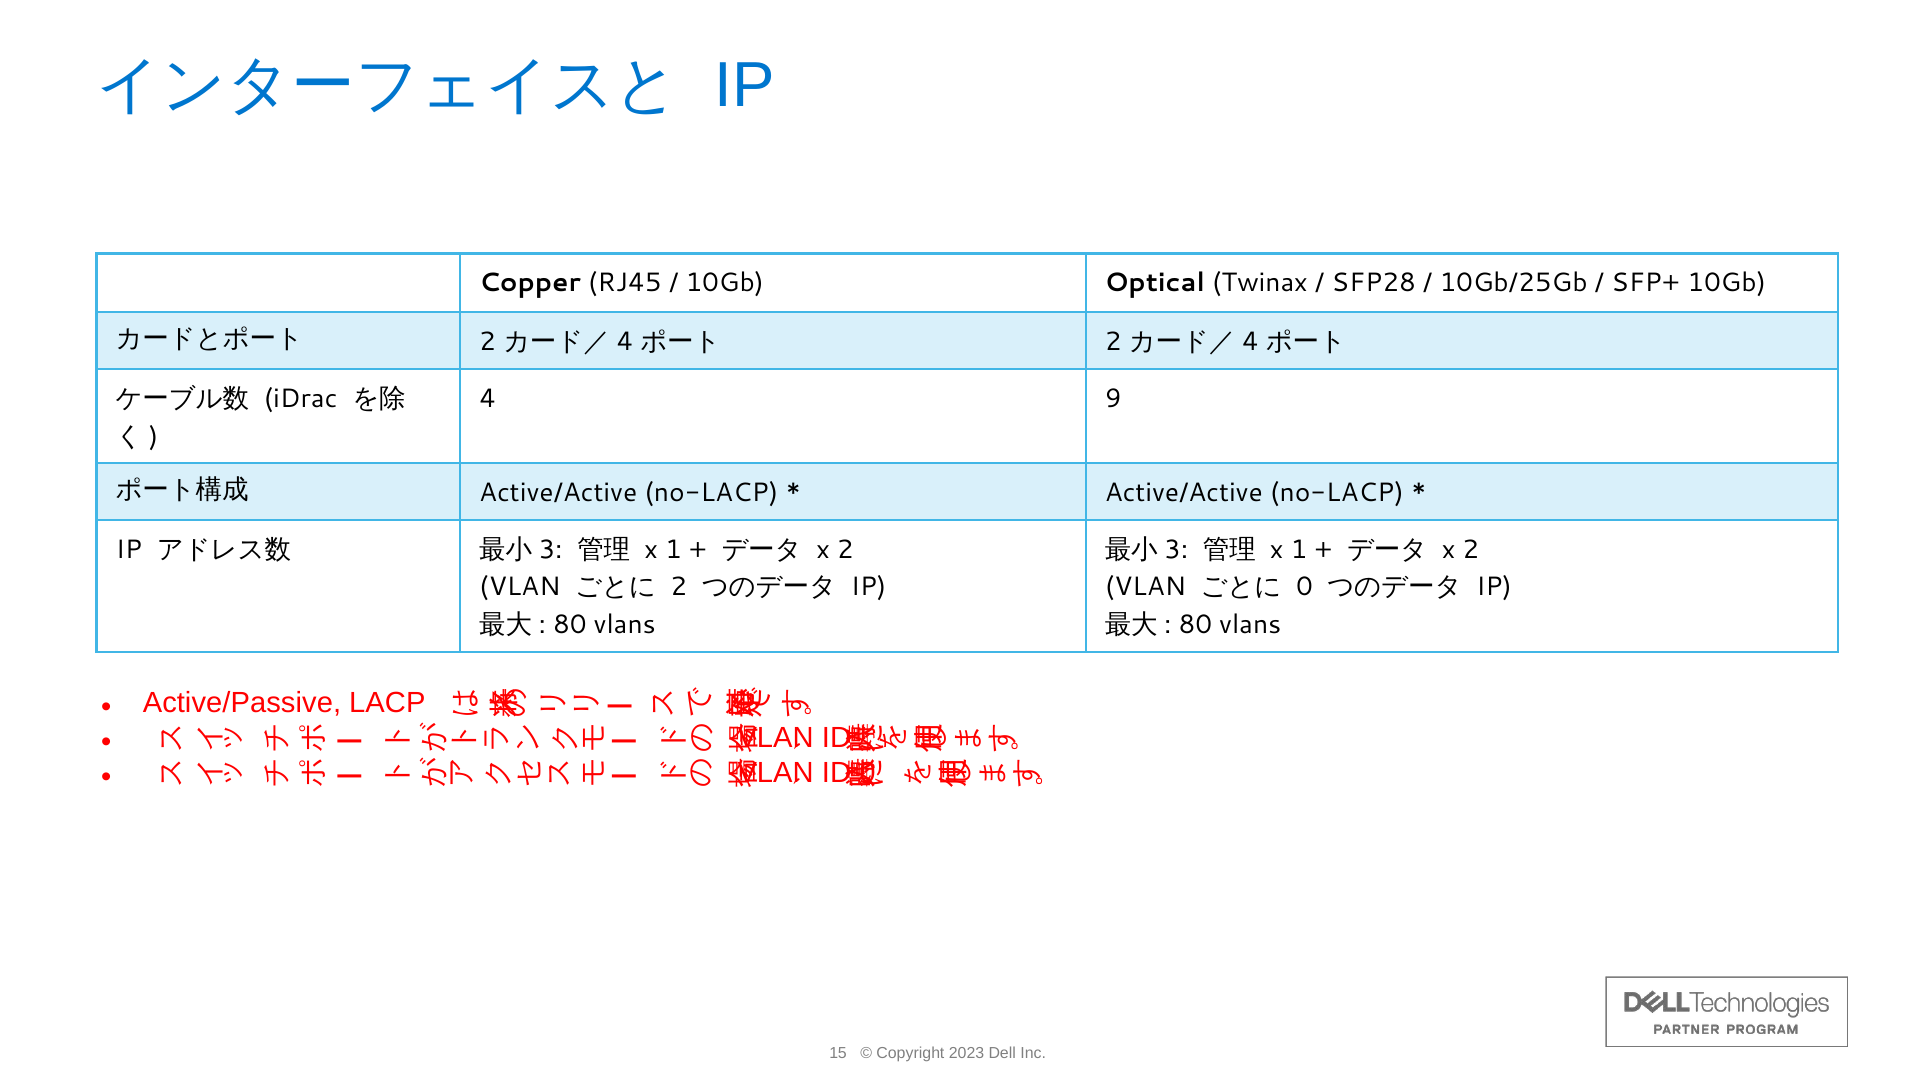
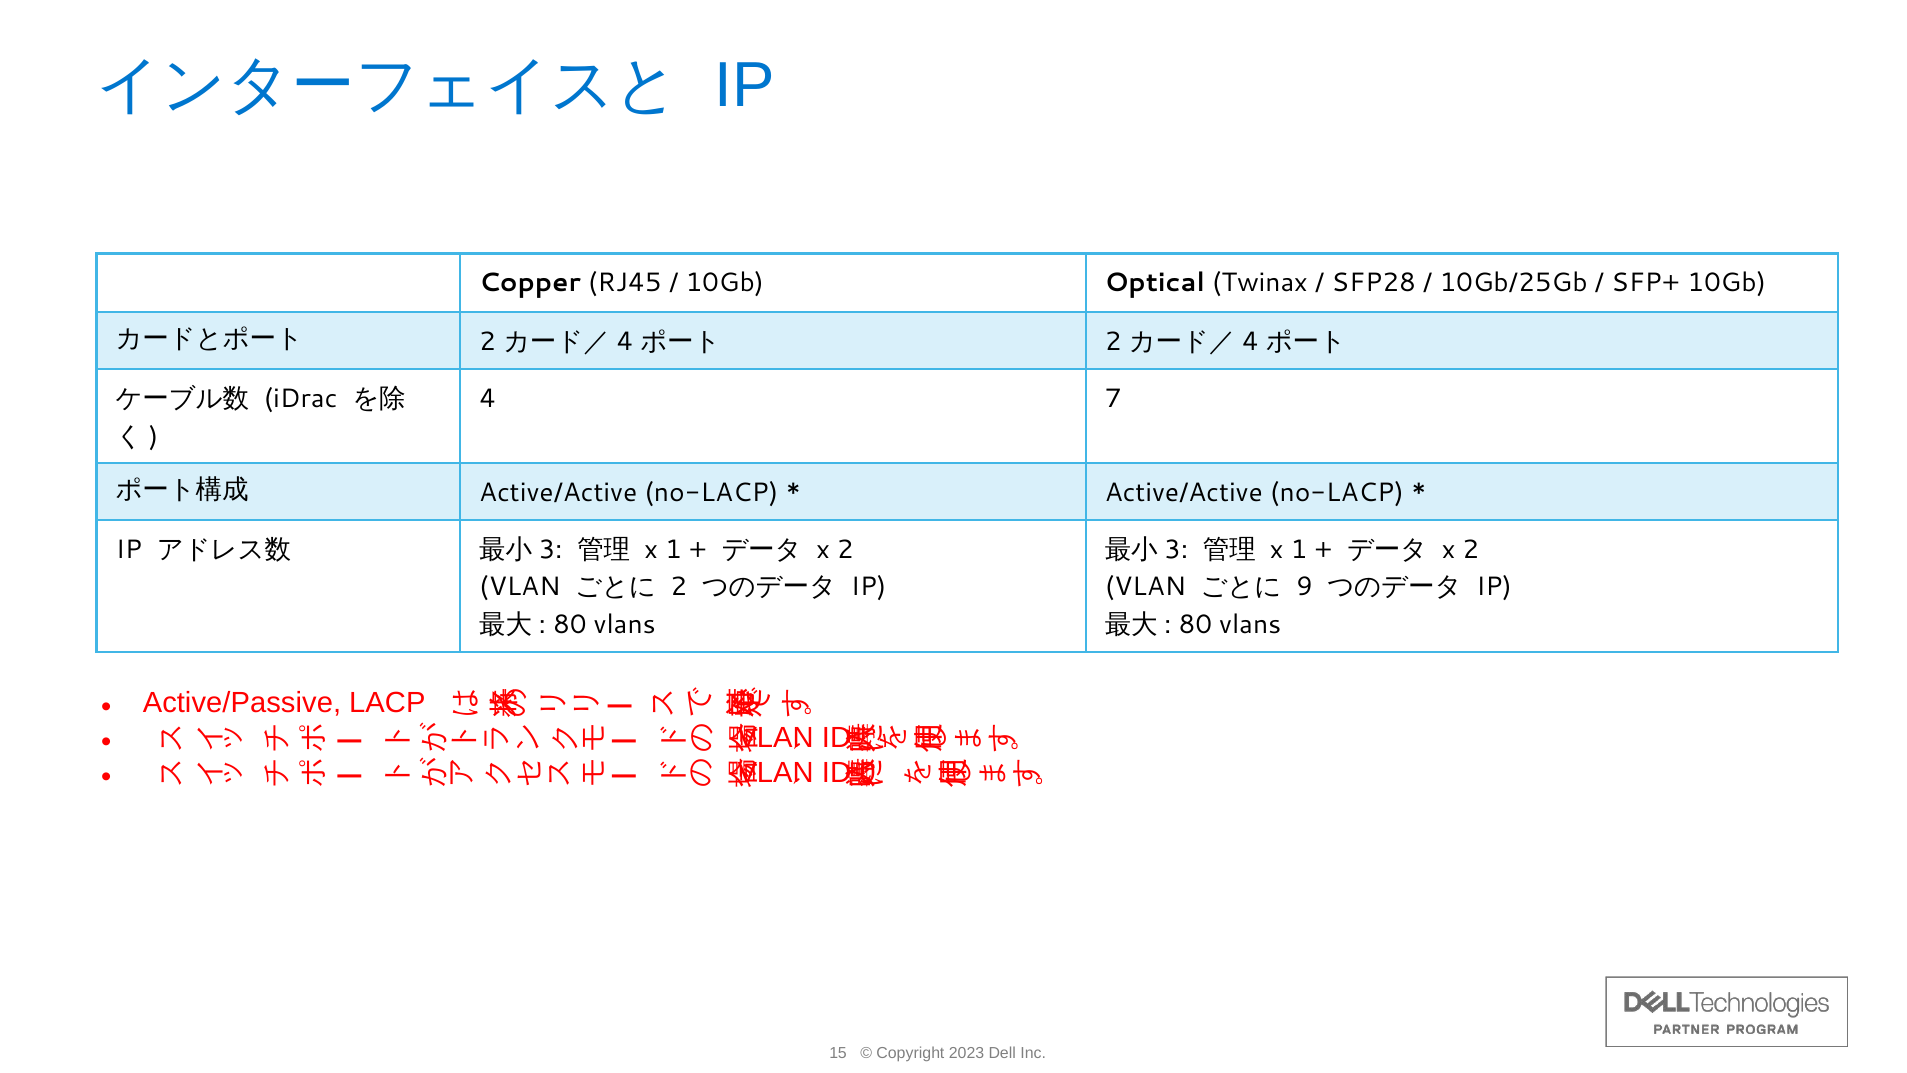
9: 9 -> 7 (1113, 399)
0: 0 -> 9 (1304, 587)
